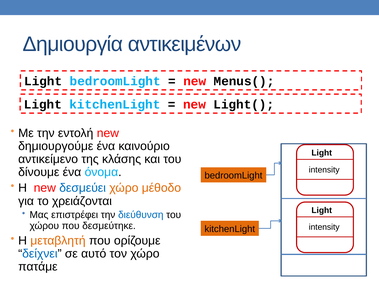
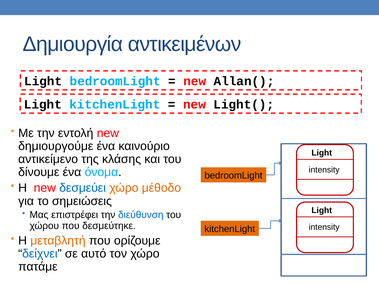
Menus(: Menus( -> Allan( (244, 81)
χρειάζονται: χρειάζονται -> σημειώσεις (82, 201)
